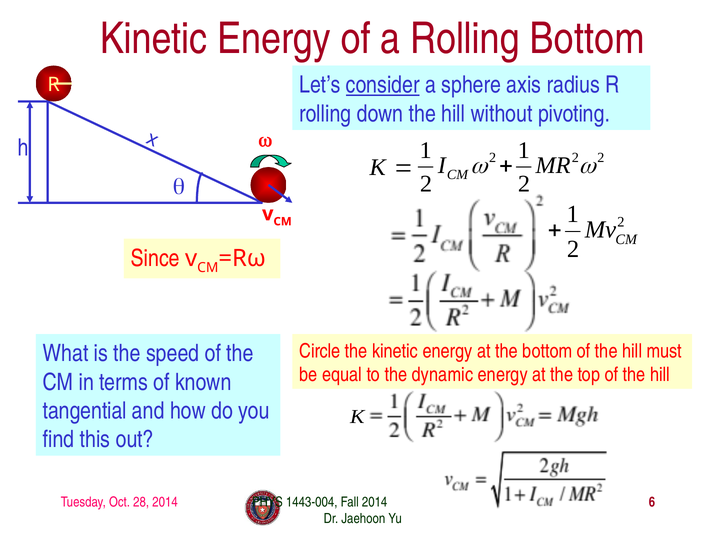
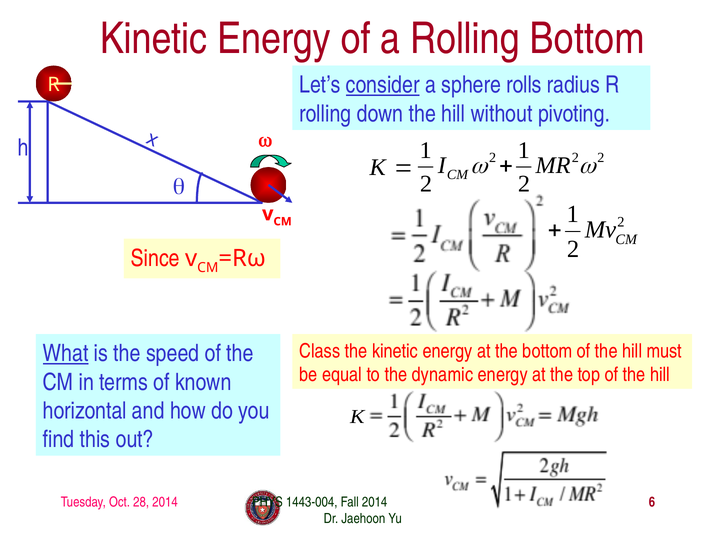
axis: axis -> rolls (524, 85)
Circle: Circle -> Class (320, 351)
What underline: none -> present (66, 354)
tangential: tangential -> horizontal (85, 411)
